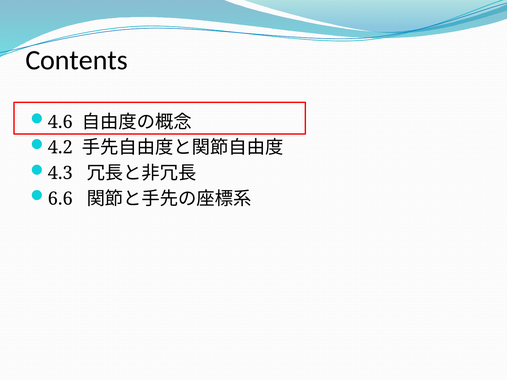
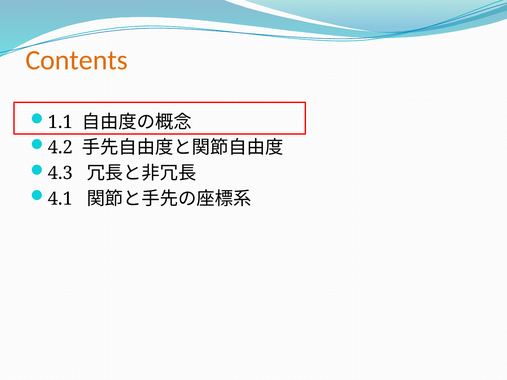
Contents colour: black -> orange (77, 60)
4.6: 4.6 -> 1.1 (60, 122)
6.6: 6.6 -> 4.1 (60, 199)
